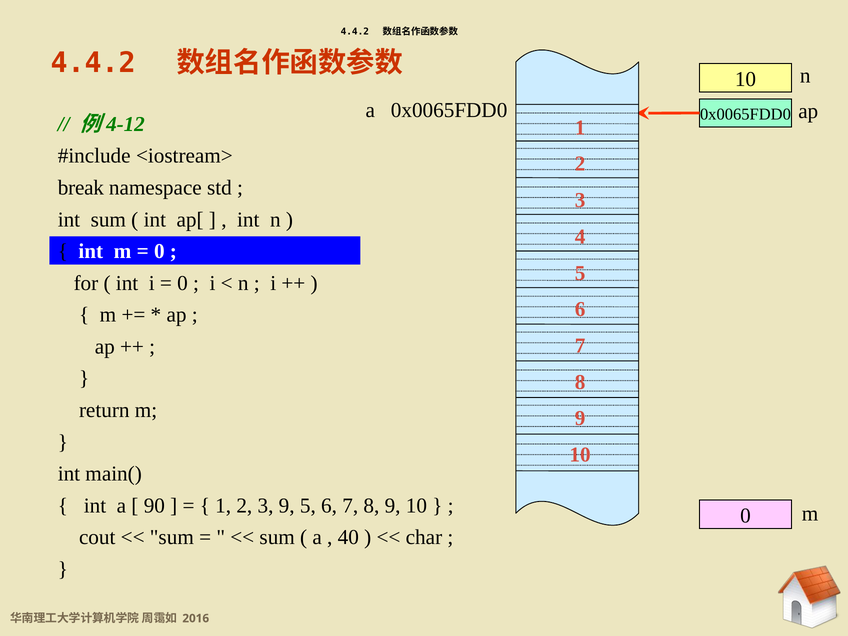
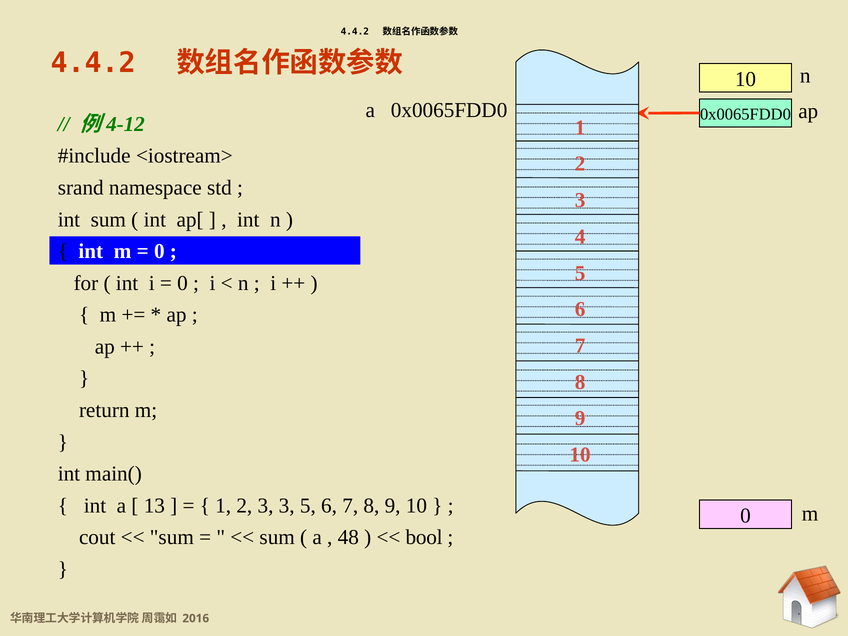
break: break -> srand (81, 188)
90: 90 -> 13 (154, 506)
3 9: 9 -> 3 (287, 506)
40: 40 -> 48 (348, 537)
char: char -> bool (424, 537)
